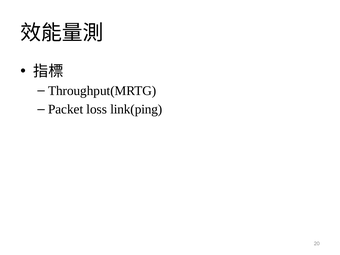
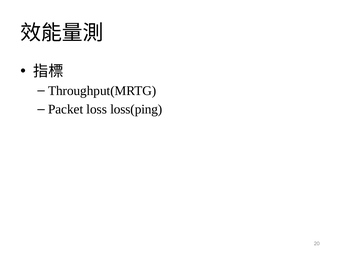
link(ping: link(ping -> loss(ping (136, 109)
